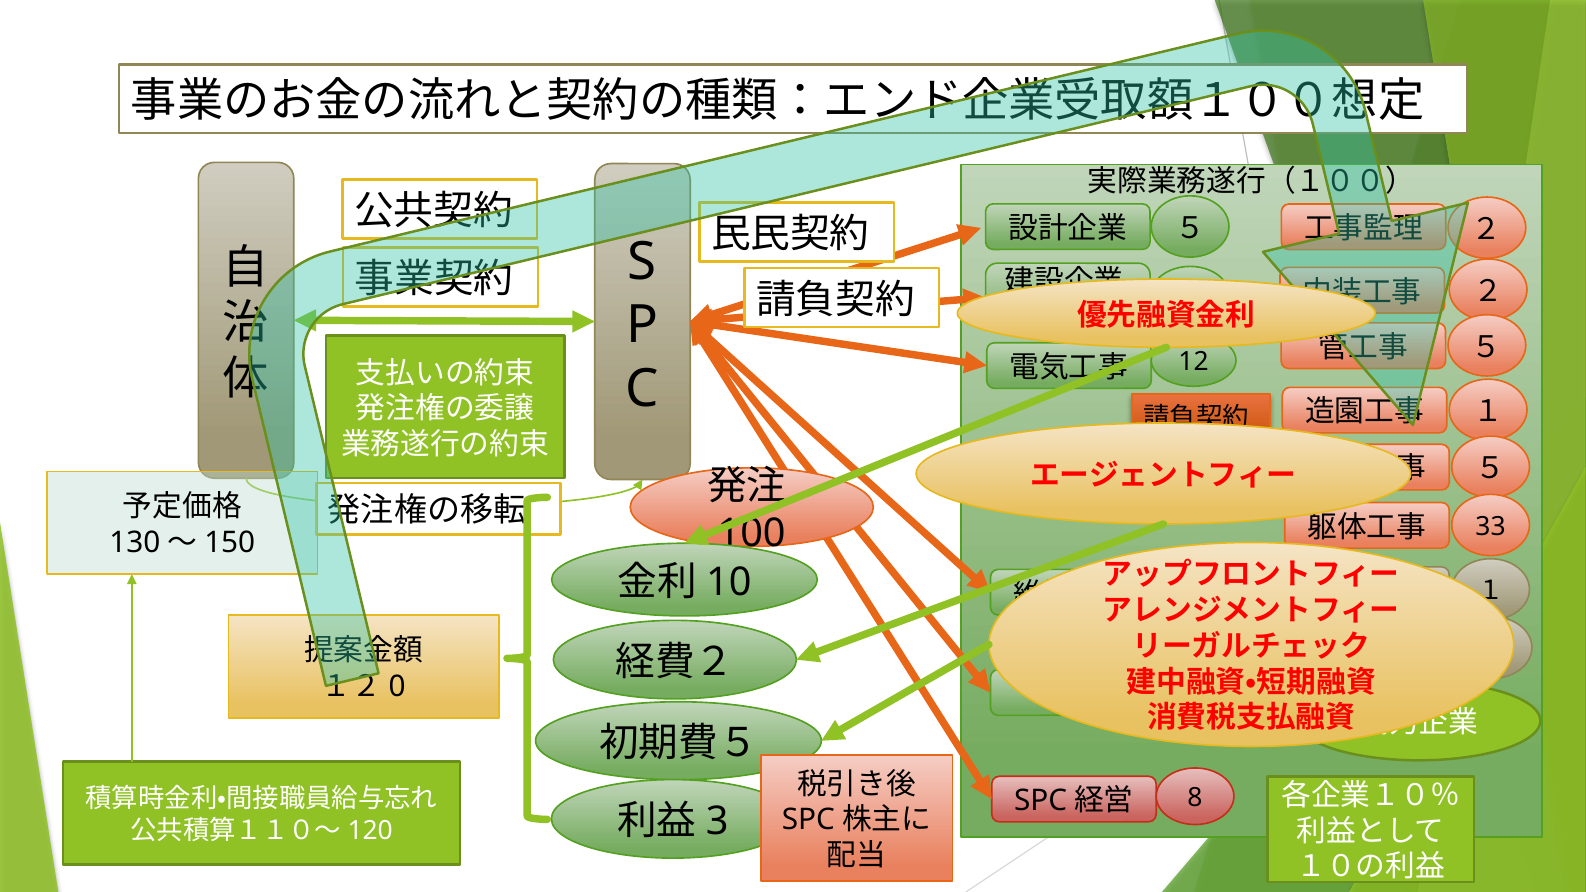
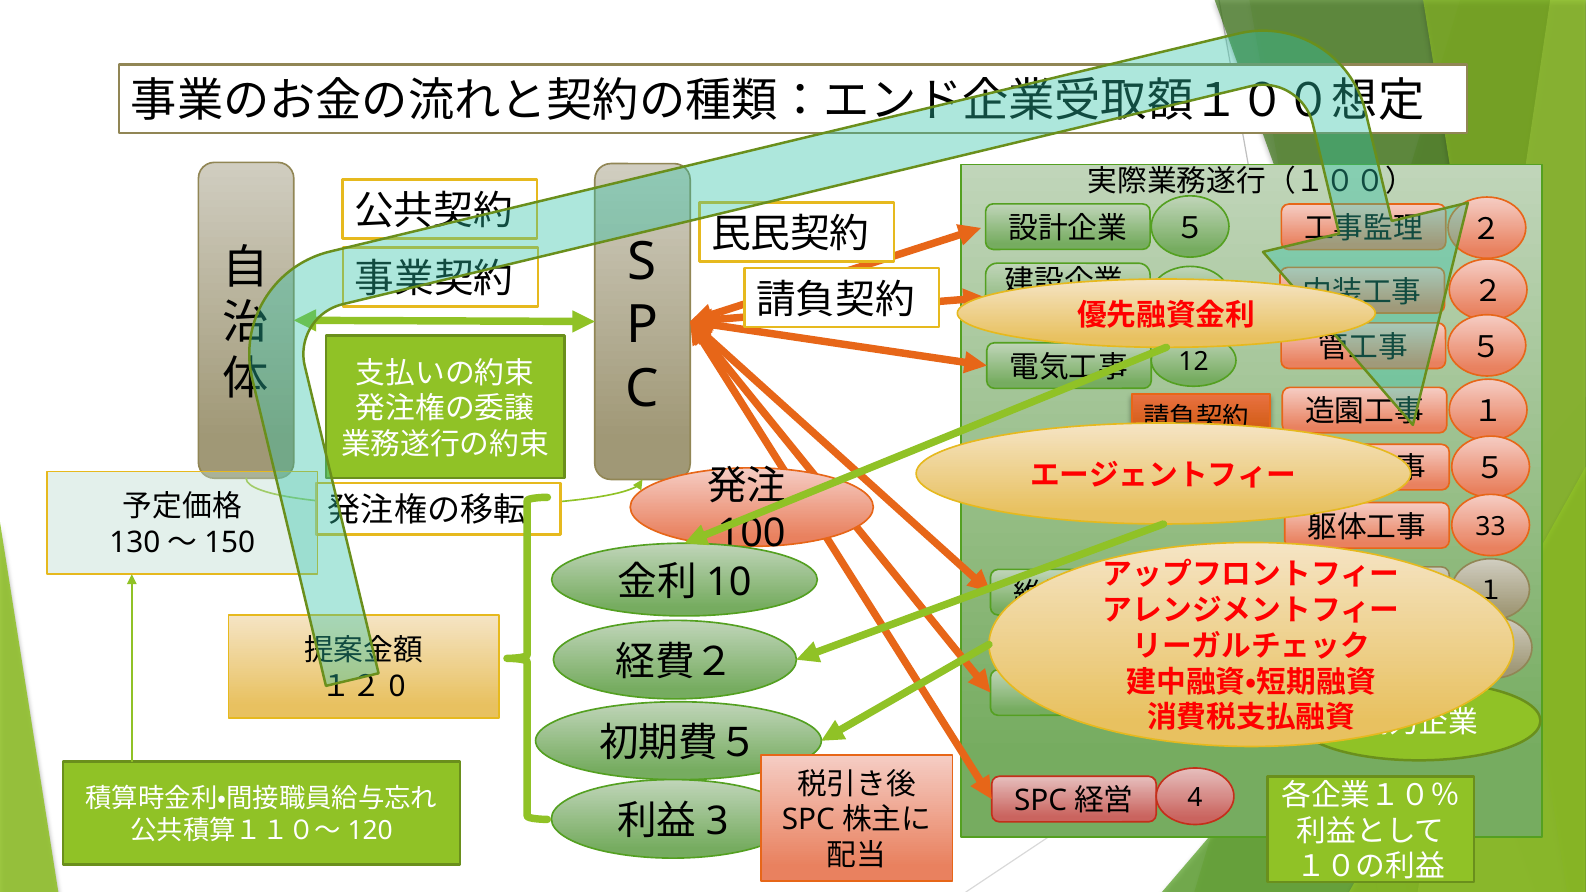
8: 8 -> 4 (1195, 798)
